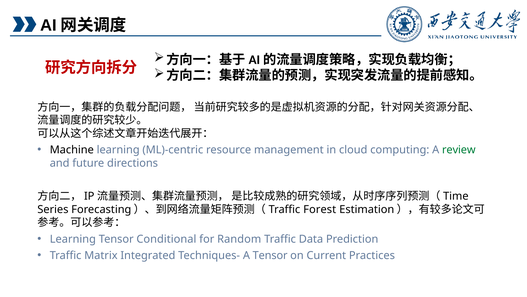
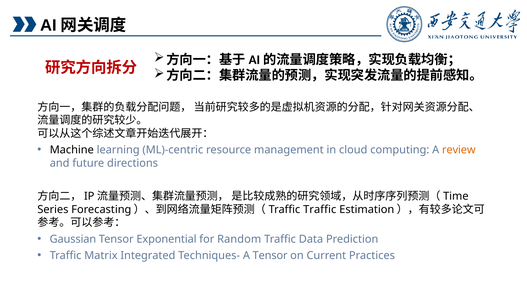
review colour: green -> orange (459, 150)
Traffic Forest: Forest -> Traffic (320, 209)
Learning: Learning -> Gaussian (73, 239)
Conditional: Conditional -> Exponential (166, 239)
